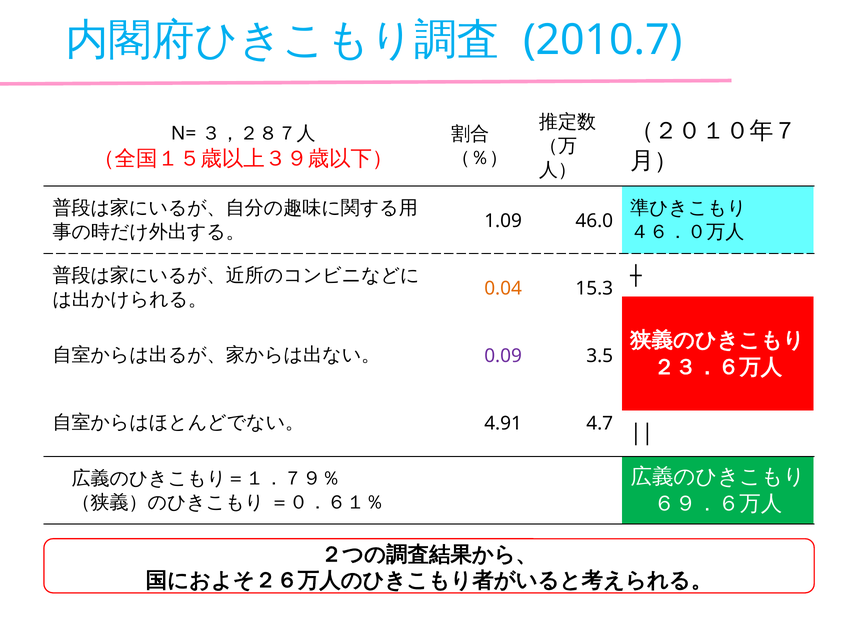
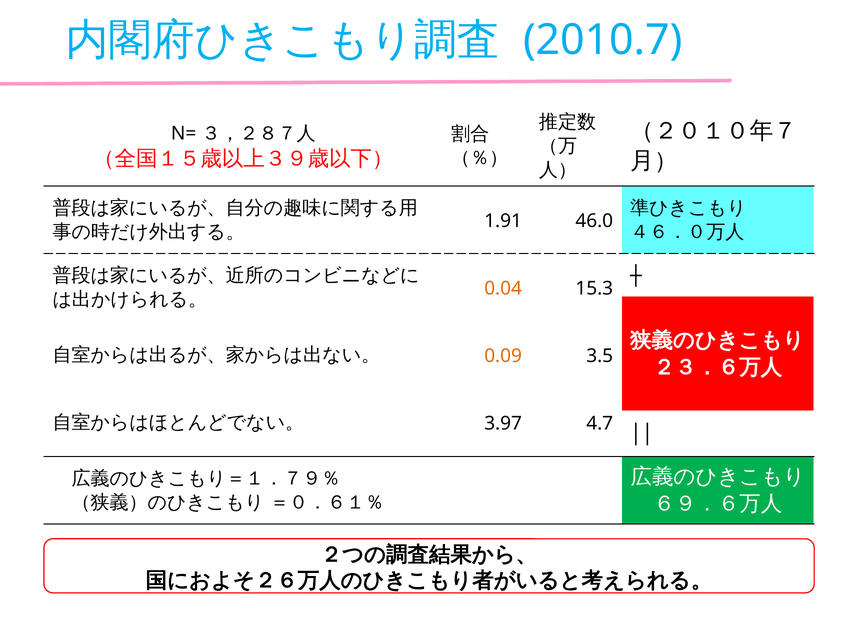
1.09: 1.09 -> 1.91 (503, 221)
0.09 colour: purple -> orange (503, 356)
4.91: 4.91 -> 3.97 (503, 423)
